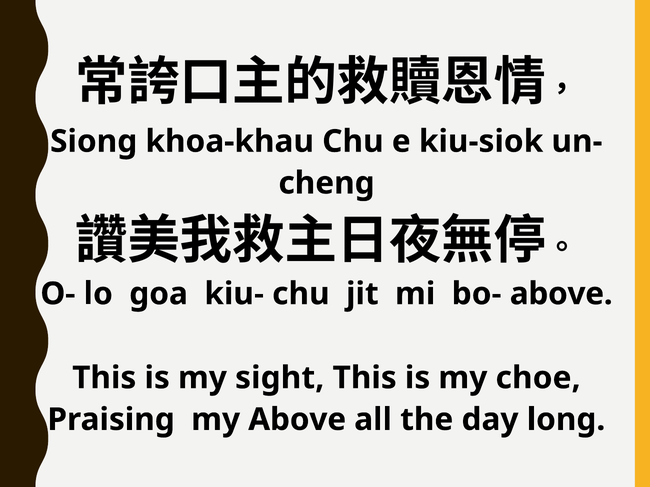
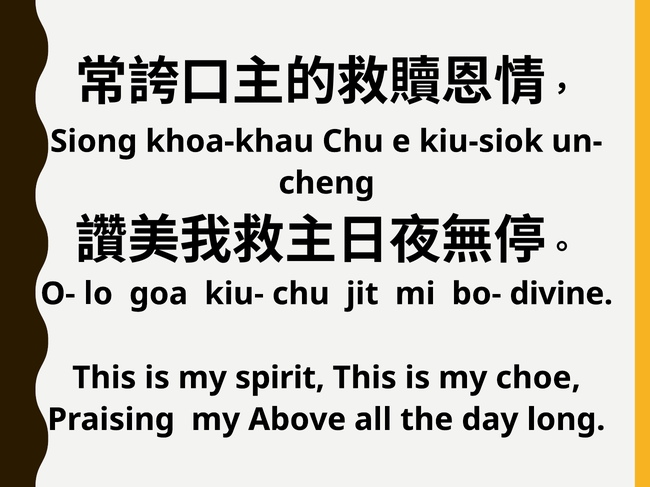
bo- above: above -> divine (561, 294)
sight: sight -> spirit (280, 378)
